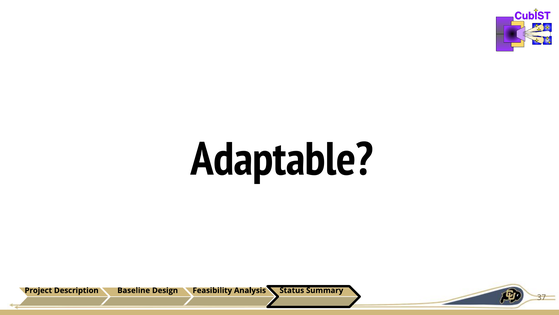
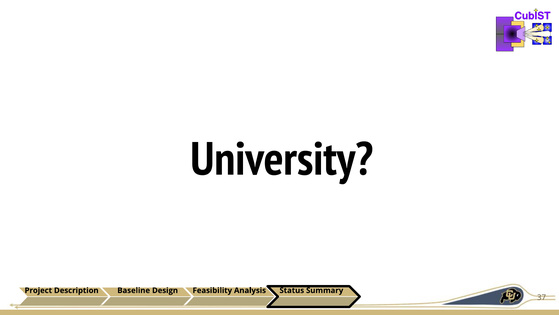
Adaptable: Adaptable -> University (282, 159)
